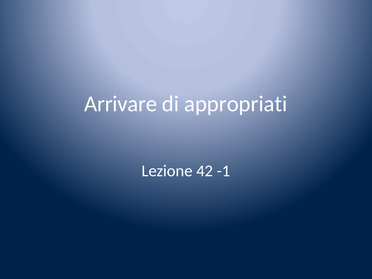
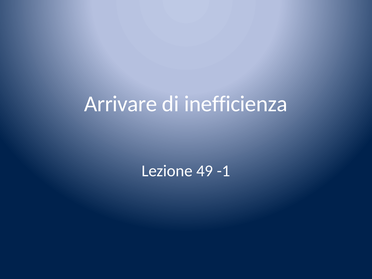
appropriati: appropriati -> inefficienza (236, 104)
42: 42 -> 49 (205, 171)
